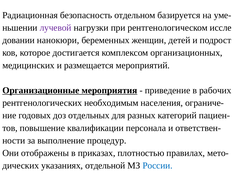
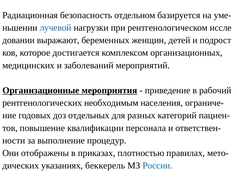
лучевой colour: purple -> blue (56, 28)
нанокюри: нанокюри -> выражают (58, 40)
размещается: размещается -> заболеваний (89, 65)
рабочих: рабочих -> рабочий (215, 90)
отдельной: отдельной -> беккерель (105, 165)
